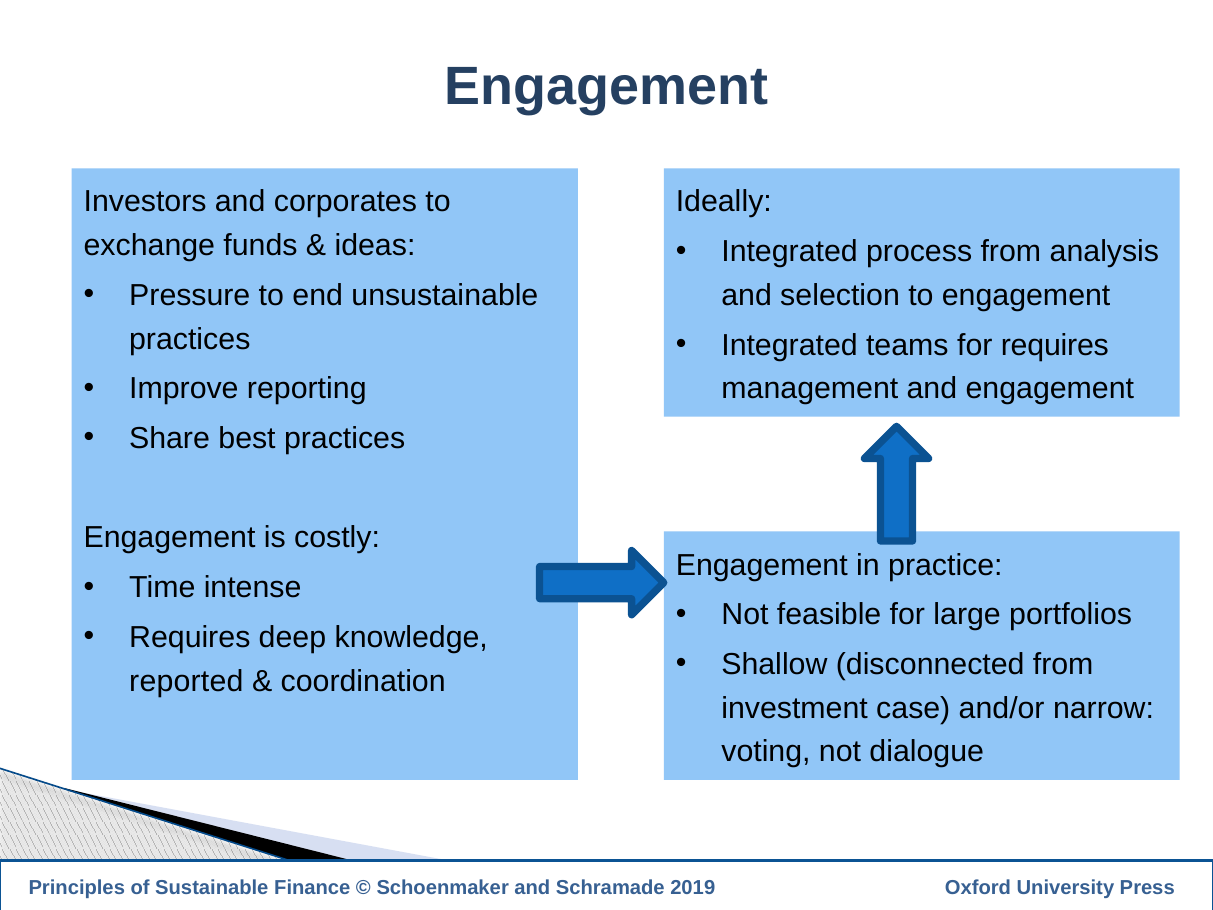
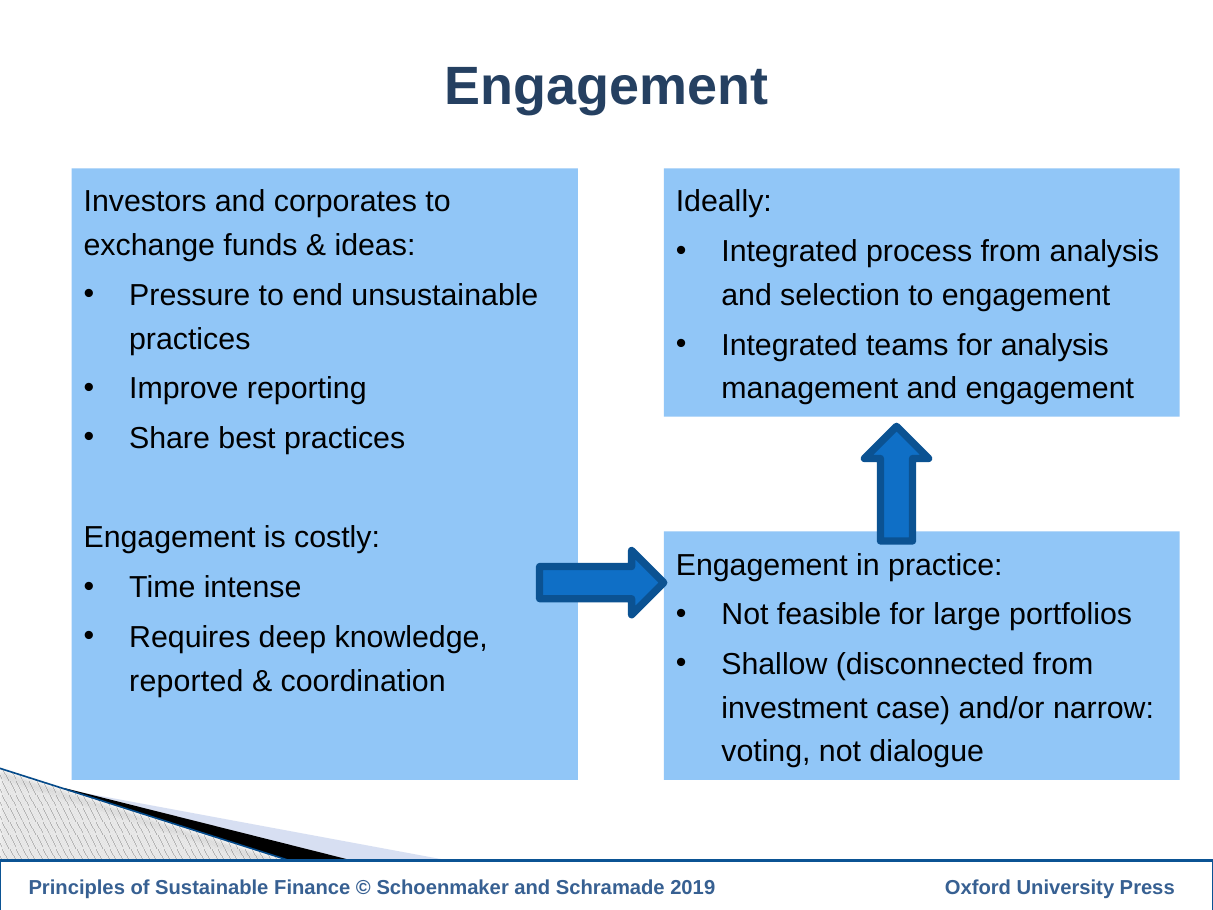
for requires: requires -> analysis (1055, 345)
